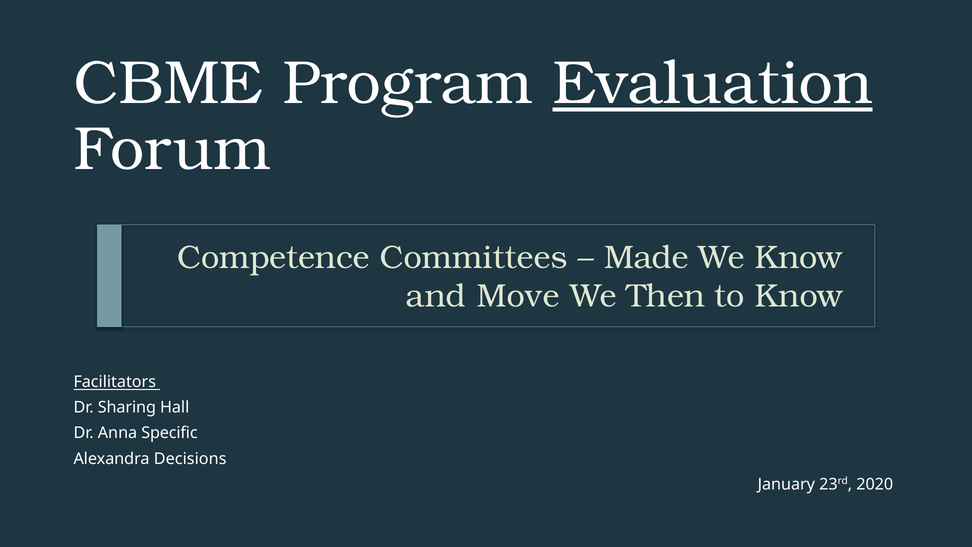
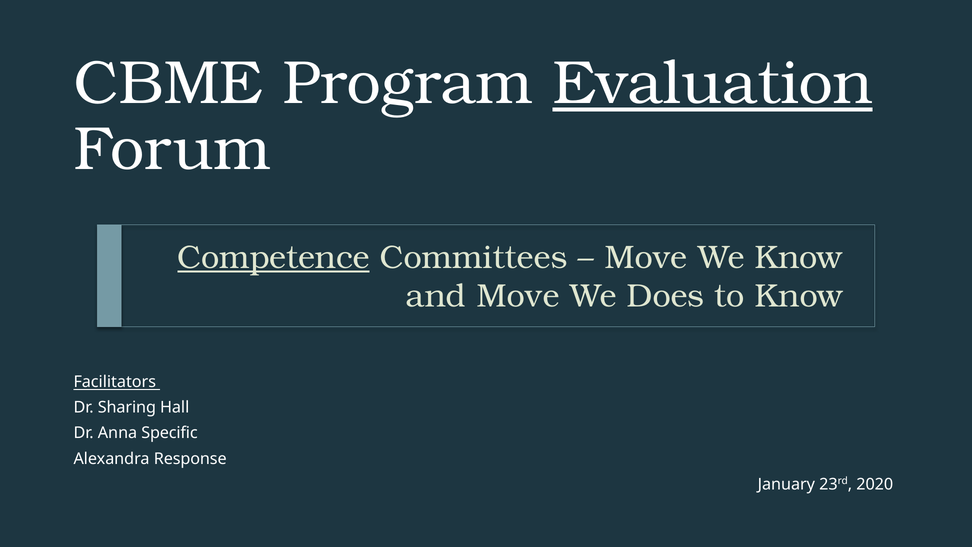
Competence underline: none -> present (274, 257)
Made: Made -> Move (646, 257)
Then: Then -> Does (665, 296)
Decisions: Decisions -> Response (190, 458)
